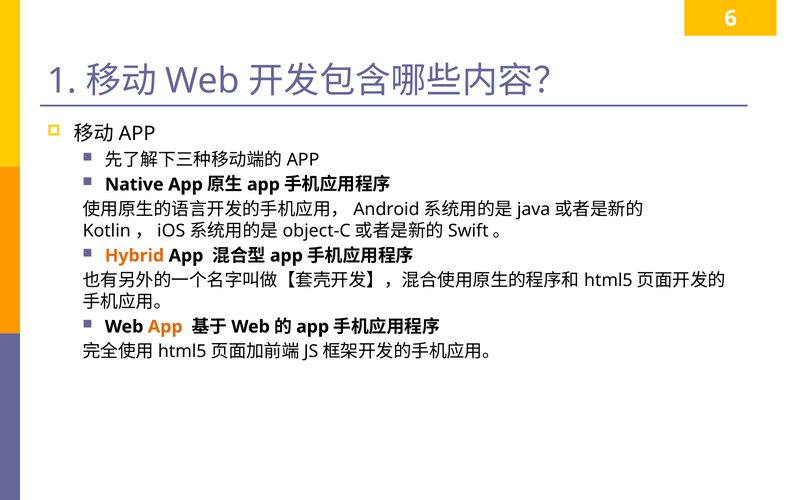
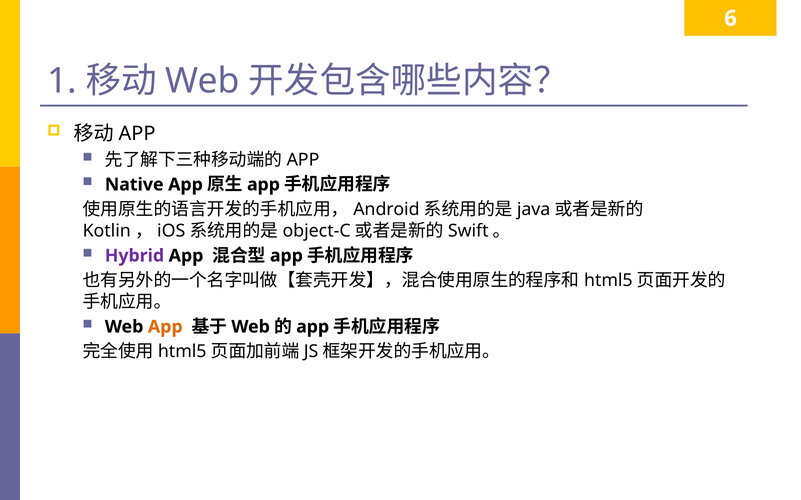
Hybrid colour: orange -> purple (134, 256)
